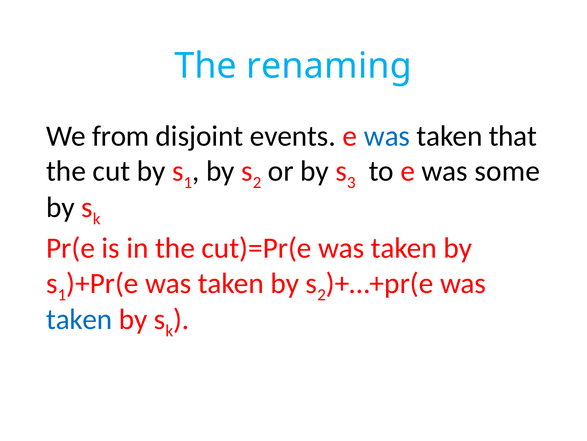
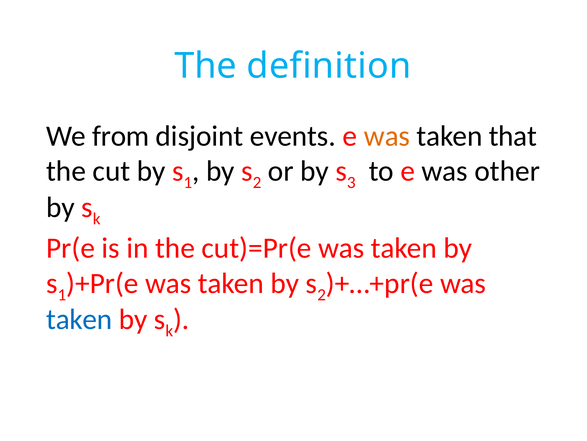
renaming: renaming -> definition (329, 66)
was colour: blue -> orange (387, 136)
some: some -> other (507, 171)
